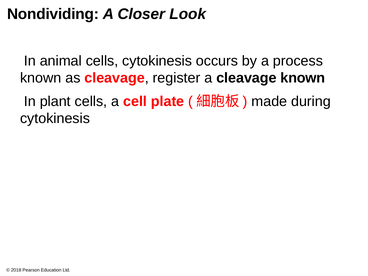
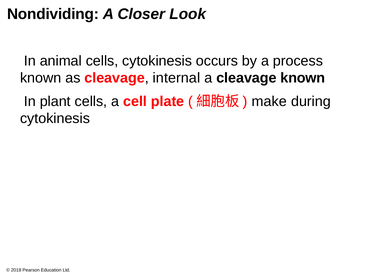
register: register -> internal (176, 78)
made: made -> make (269, 101)
